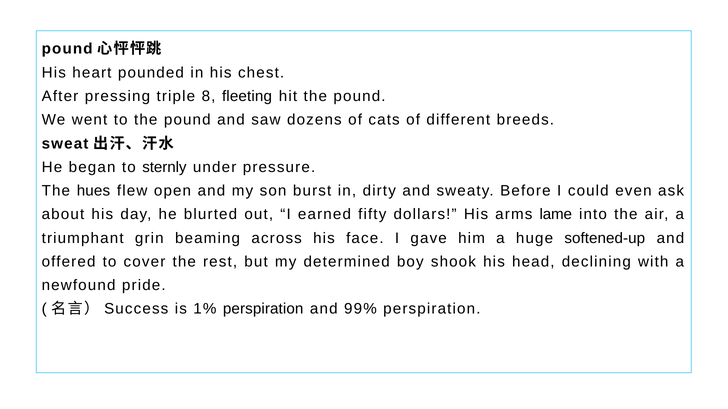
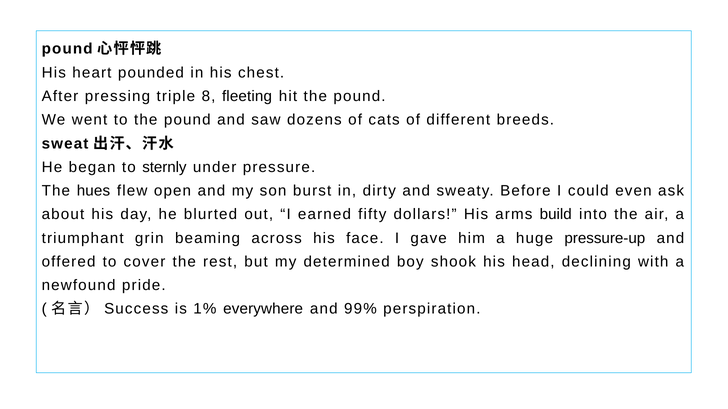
lame: lame -> build (556, 215)
softened-up: softened-up -> pressure-up (605, 238)
1% perspiration: perspiration -> everywhere (263, 309)
